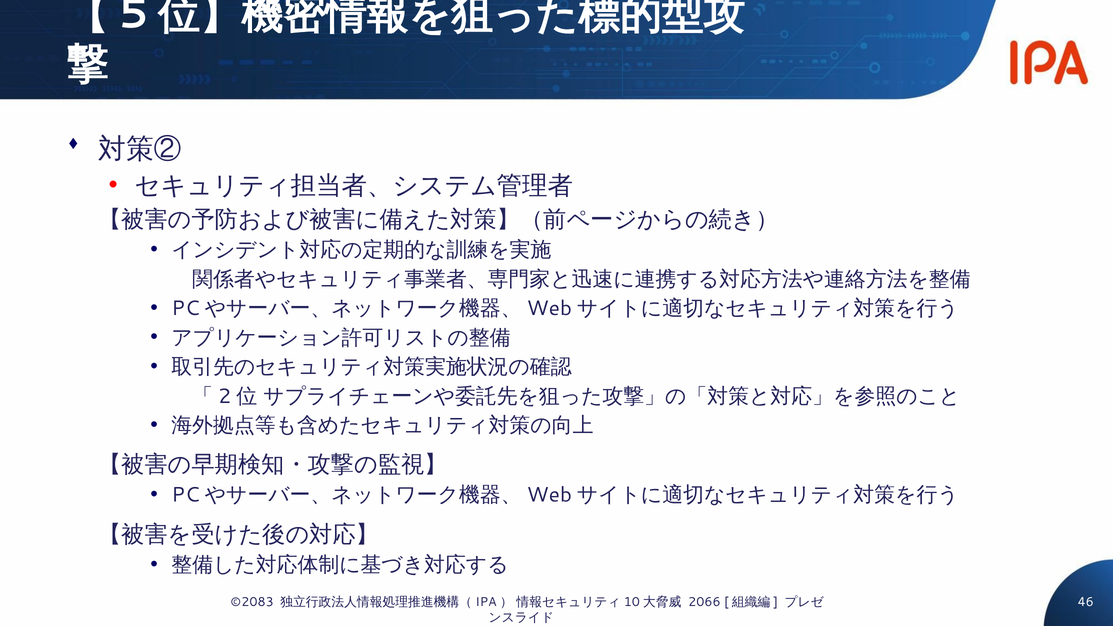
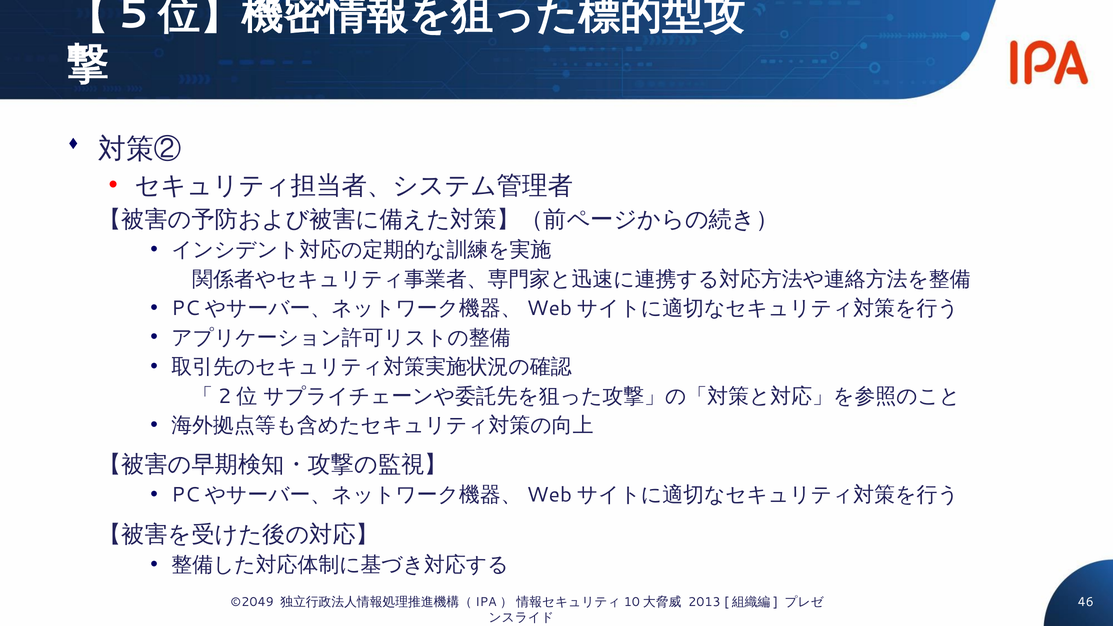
©2083: ©2083 -> ©2049 (252, 602)
2066: 2066 -> 2013 (704, 602)
